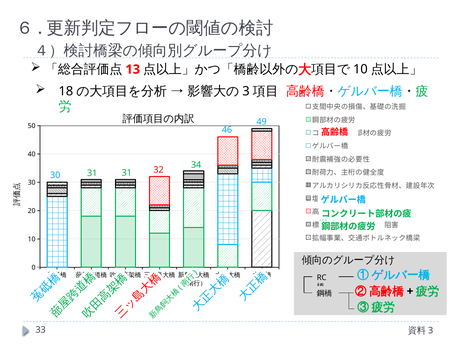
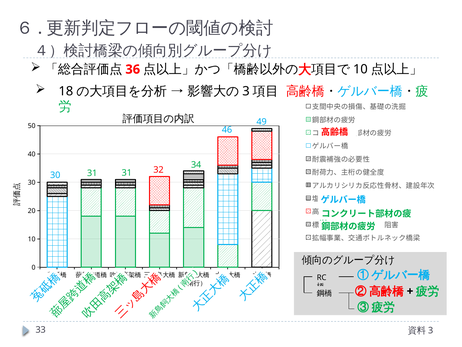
13: 13 -> 36 (133, 69)
